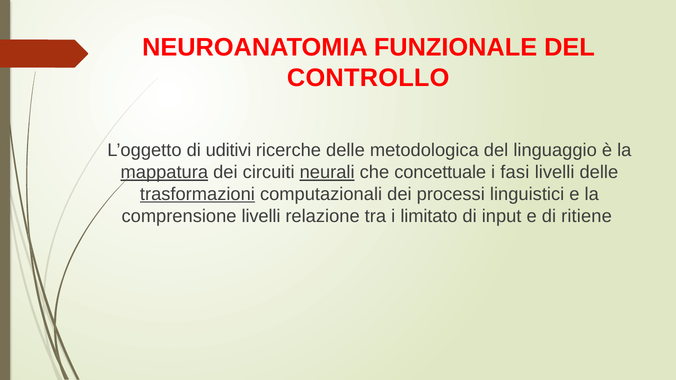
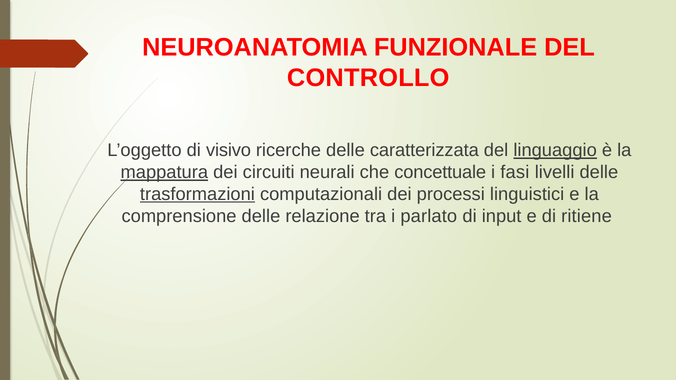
uditivi: uditivi -> visivo (228, 151)
metodologica: metodologica -> caratterizzata (424, 151)
linguaggio underline: none -> present (555, 151)
neurali underline: present -> none (327, 172)
comprensione livelli: livelli -> delle (261, 216)
limitato: limitato -> parlato (429, 216)
